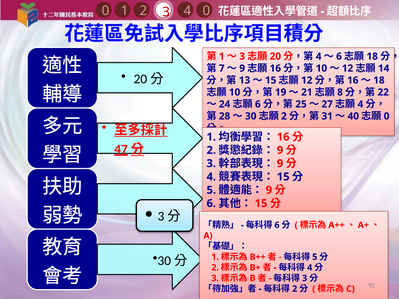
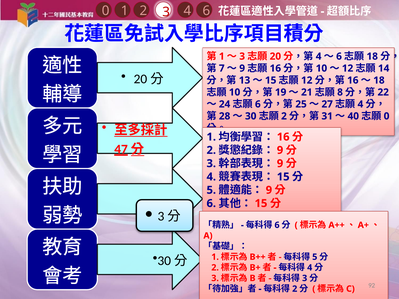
4 0: 0 -> 6 (206, 11)
